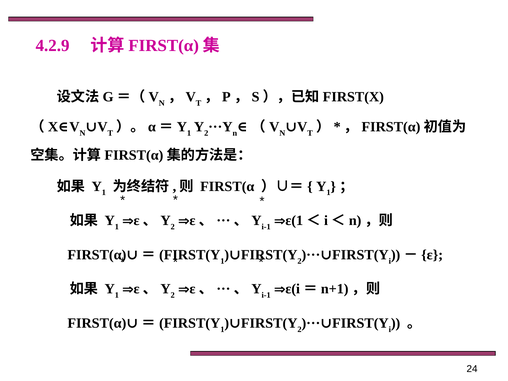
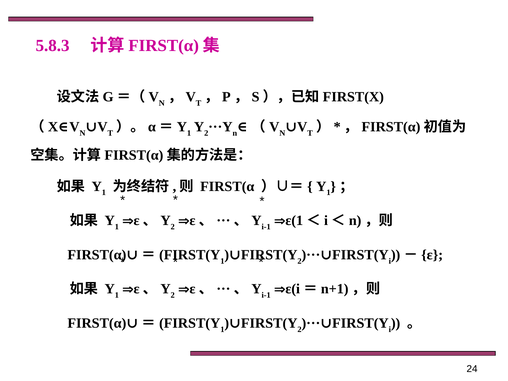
4.2.9: 4.2.9 -> 5.8.3 (53, 46)
